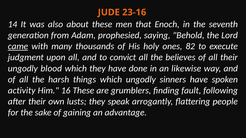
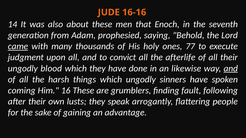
23-16: 23-16 -> 16-16 (134, 12)
82: 82 -> 77 (190, 46)
believes: believes -> afterlife (180, 57)
and underline: none -> present (231, 69)
activity: activity -> coming (22, 91)
